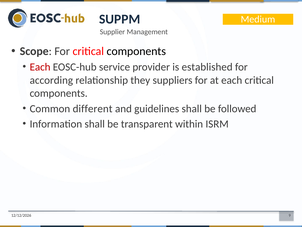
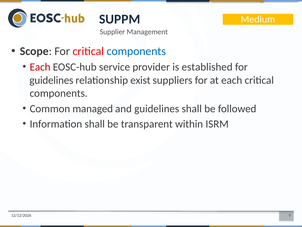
components colour: black -> blue (136, 51)
according: according -> guidelines (51, 80)
they: they -> exist (140, 80)
different: different -> managed (93, 108)
